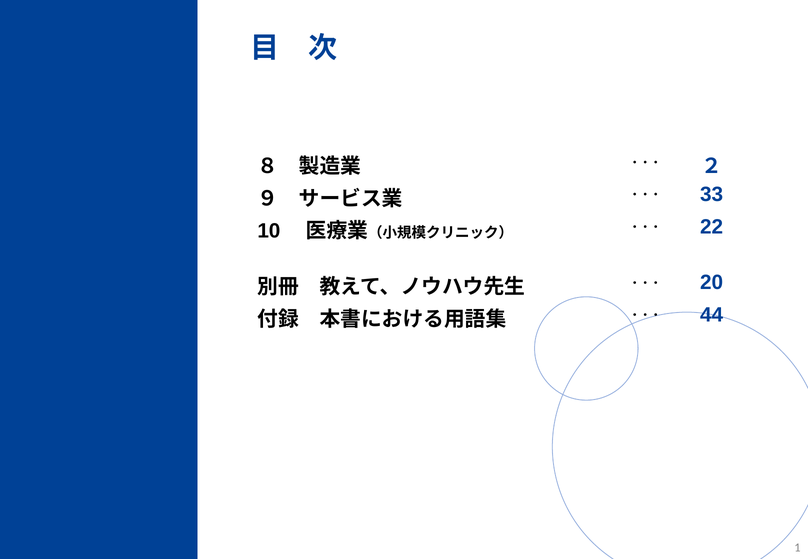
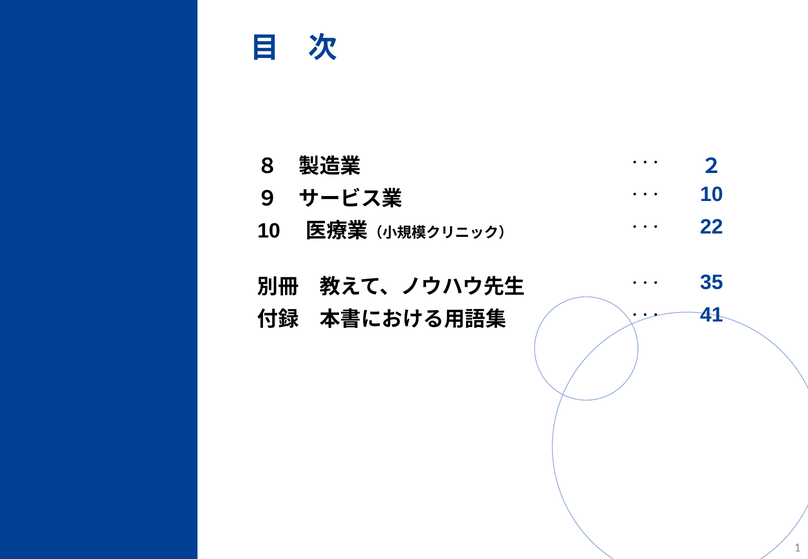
33: 33 -> 10 (712, 194)
20: 20 -> 35 (712, 283)
44: 44 -> 41 (712, 315)
